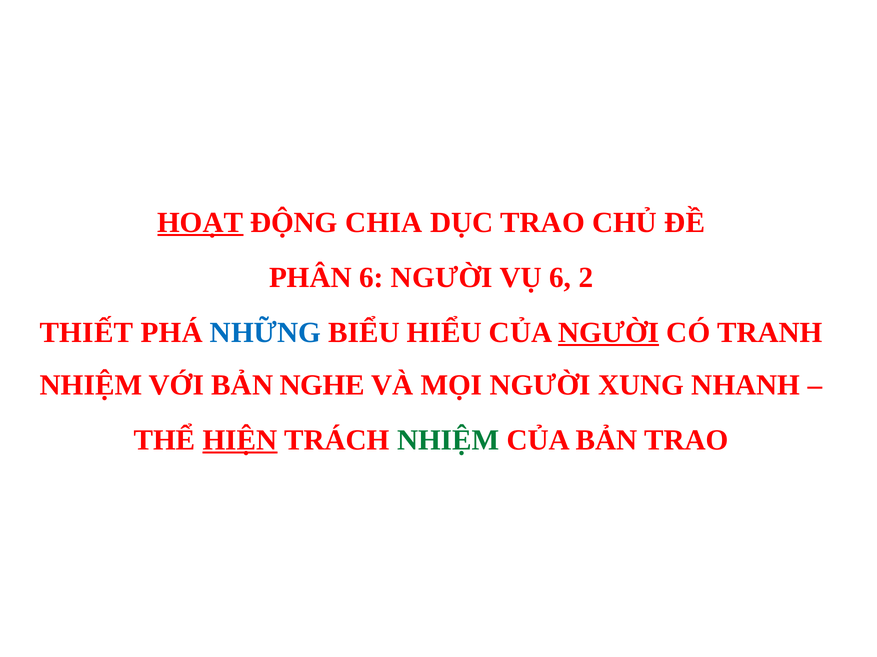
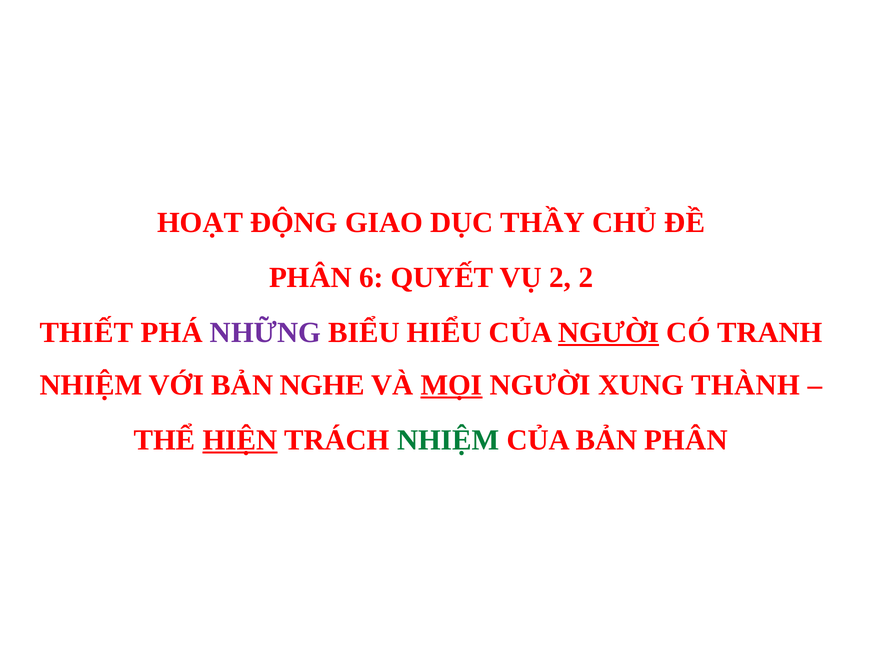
HOẠT underline: present -> none (200, 223)
CHIA: CHIA -> GIAO (384, 223)
DỤC TRAO: TRAO -> THẦY (543, 223)
6 NGƯỜI: NGƯỜI -> QUYẾT (442, 278)
VỤ 6: 6 -> 2 (560, 278)
NHỮNG colour: blue -> purple (265, 333)
MỌI underline: none -> present (451, 385)
NHANH: NHANH -> THÀNH (746, 385)
BẢN TRAO: TRAO -> PHÂN (686, 440)
